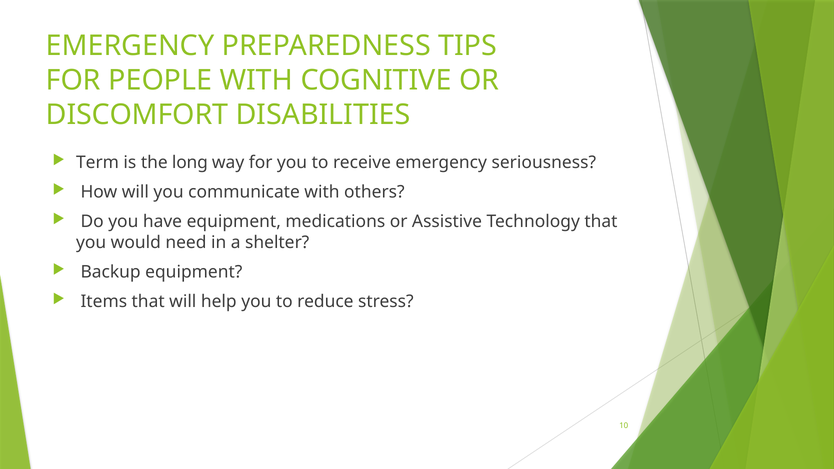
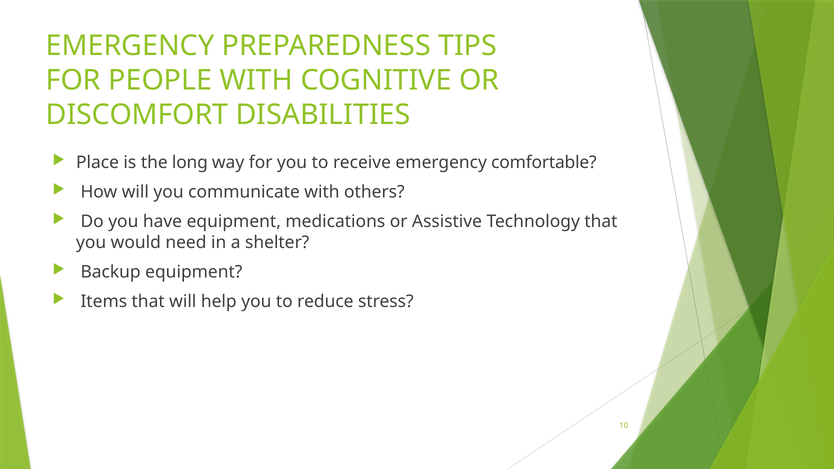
Term: Term -> Place (98, 163)
seriousness: seriousness -> comfortable (544, 163)
